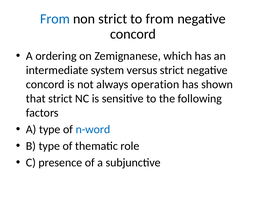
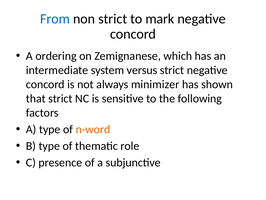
to from: from -> mark (160, 19)
operation: operation -> minimizer (155, 84)
n-word colour: blue -> orange (93, 129)
